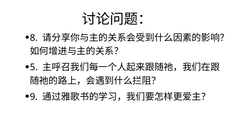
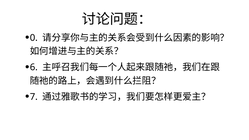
8: 8 -> 0 (34, 38)
5: 5 -> 6 (34, 67)
9: 9 -> 7 (34, 97)
